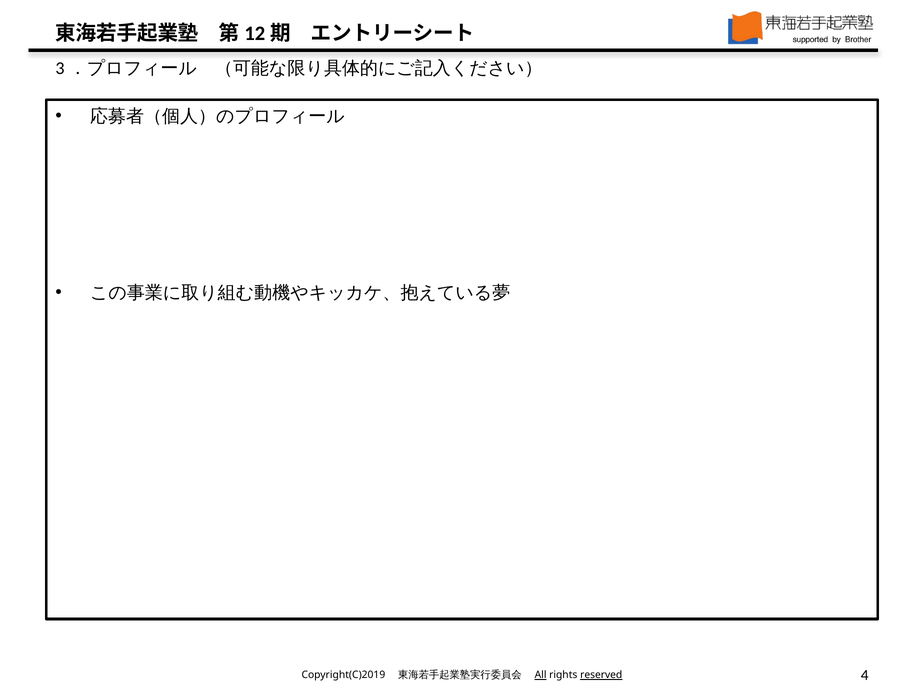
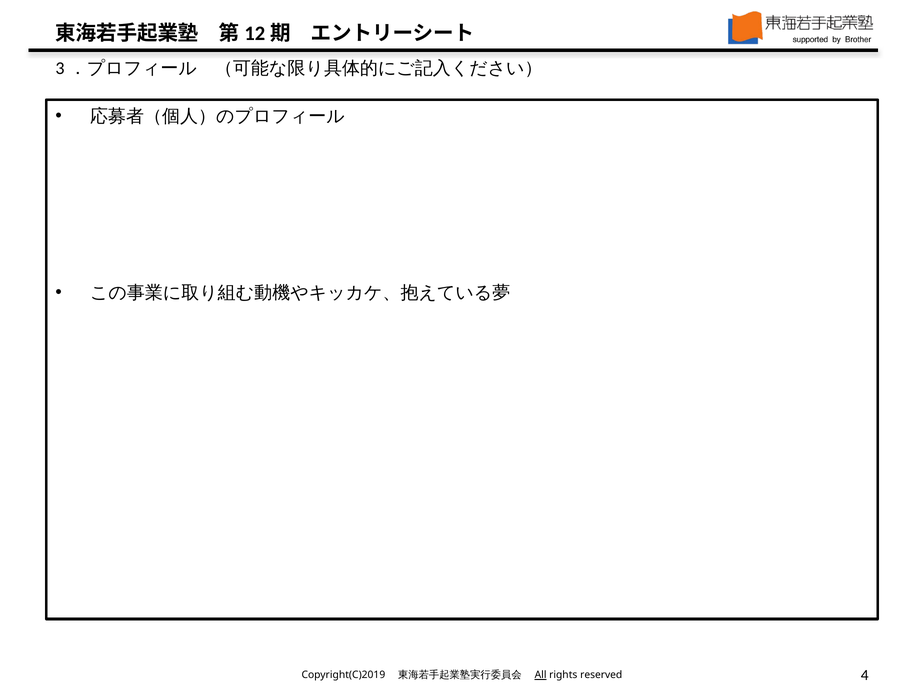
reserved underline: present -> none (601, 675)
